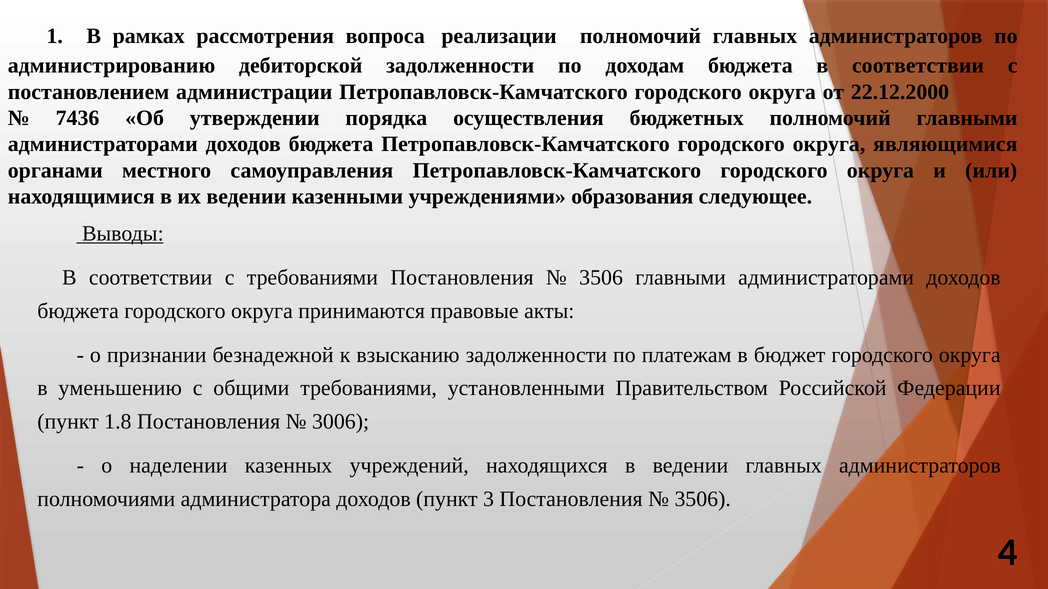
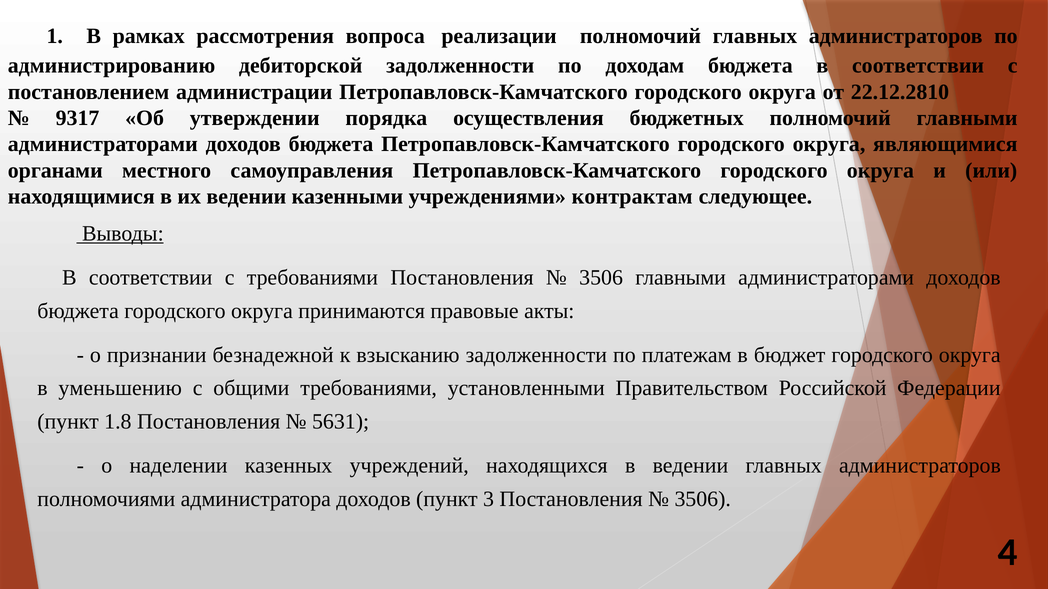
22.12.2000: 22.12.2000 -> 22.12.2810 (900, 92)
7436: 7436 -> 9317 (78, 118)
образования: образования -> контрактам (632, 197)
3006: 3006 -> 5631 (341, 422)
